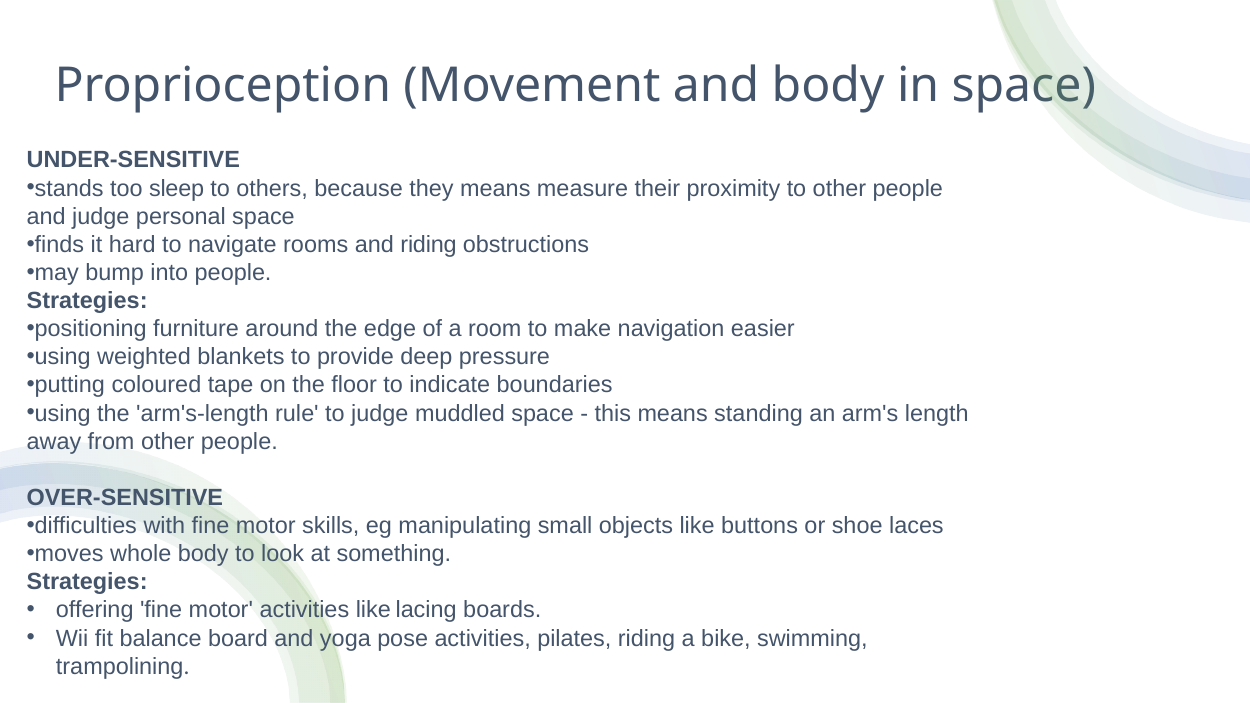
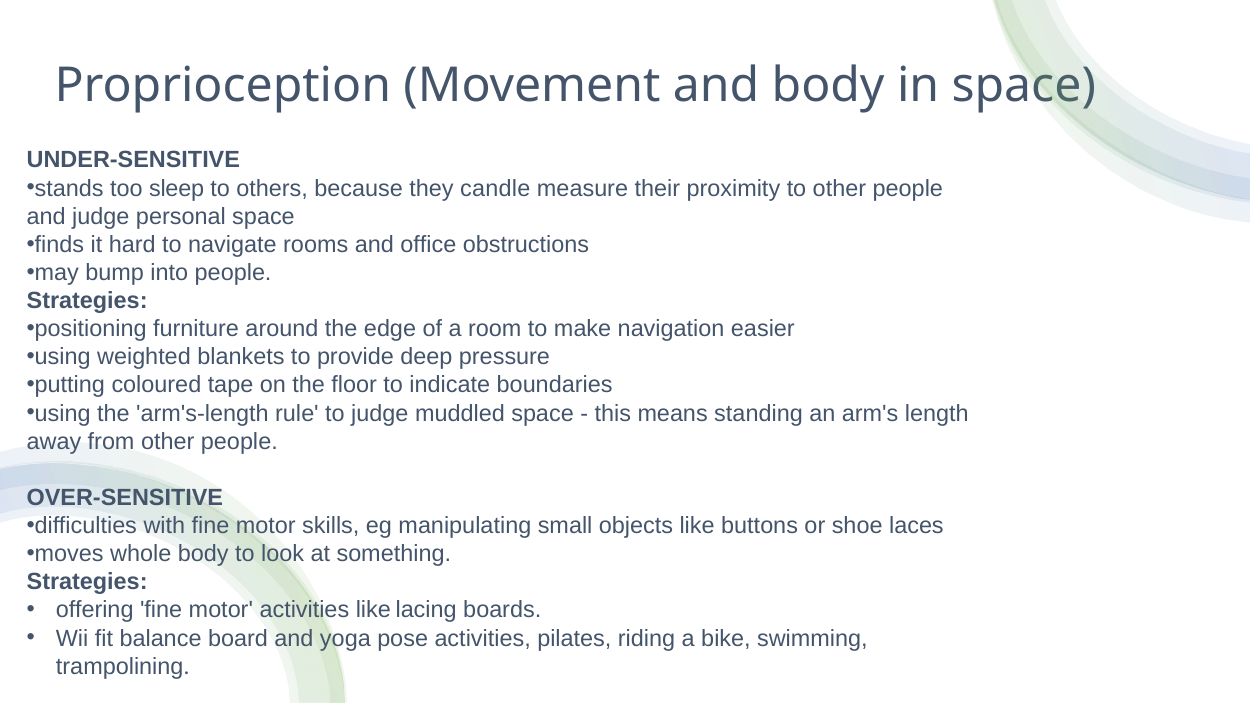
they means: means -> candle (495, 188)
and riding: riding -> office (428, 245)
